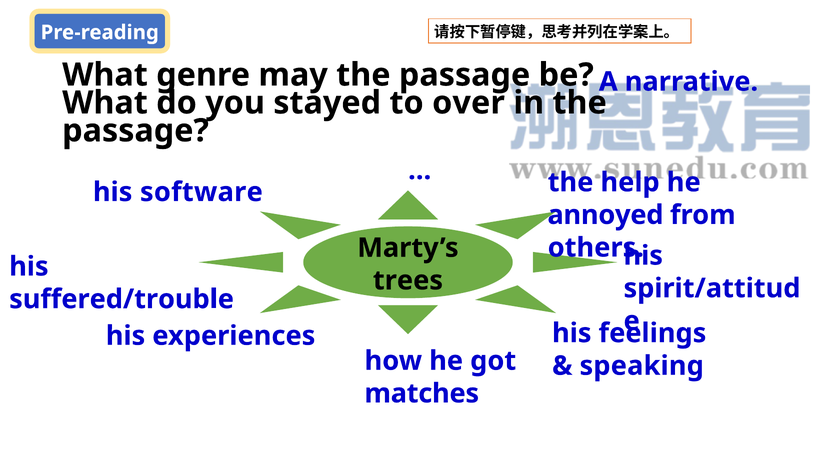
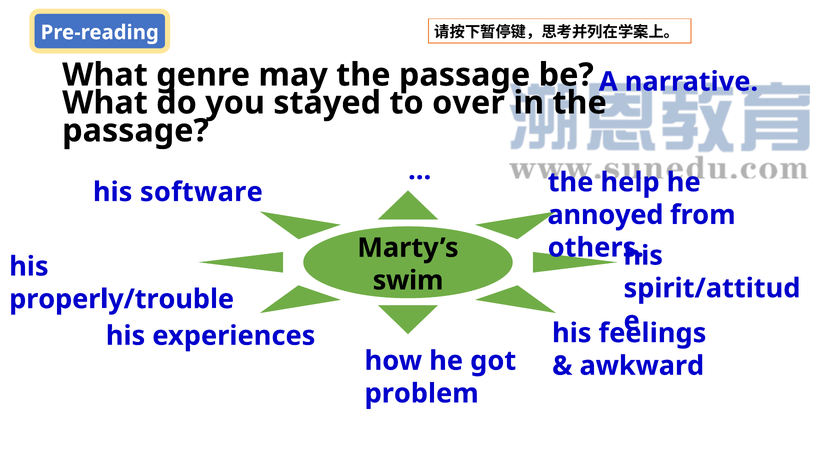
trees: trees -> swim (408, 280)
suffered/trouble: suffered/trouble -> properly/trouble (122, 299)
speaking: speaking -> awkward (642, 366)
matches: matches -> problem (422, 393)
